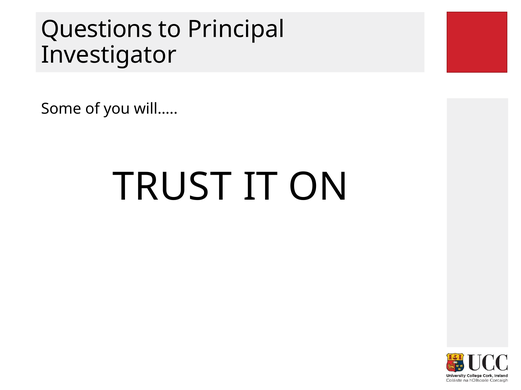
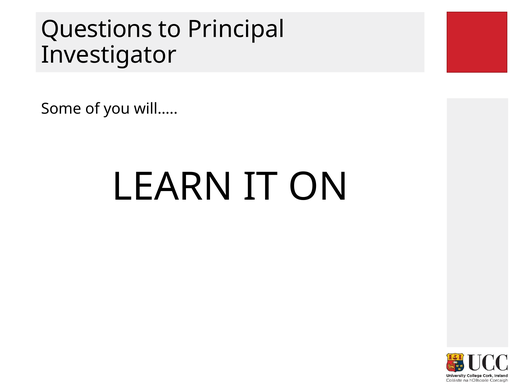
TRUST: TRUST -> LEARN (172, 187)
